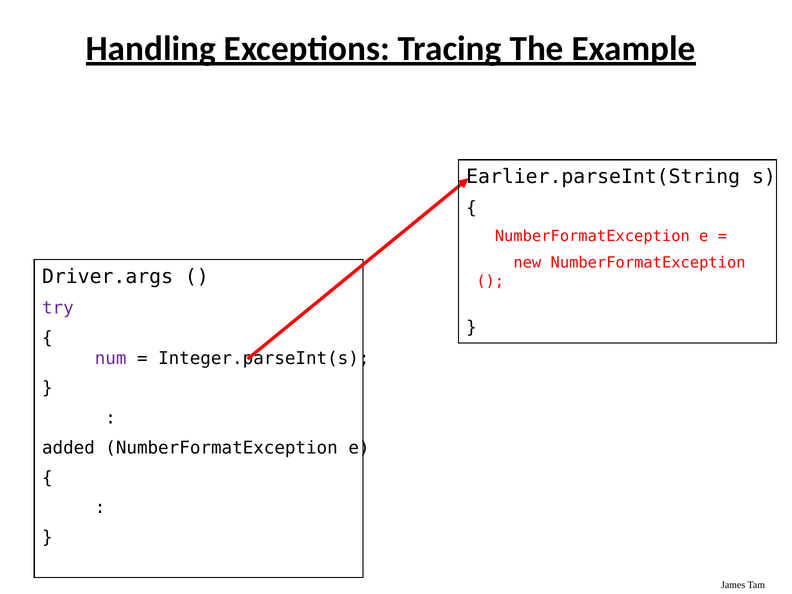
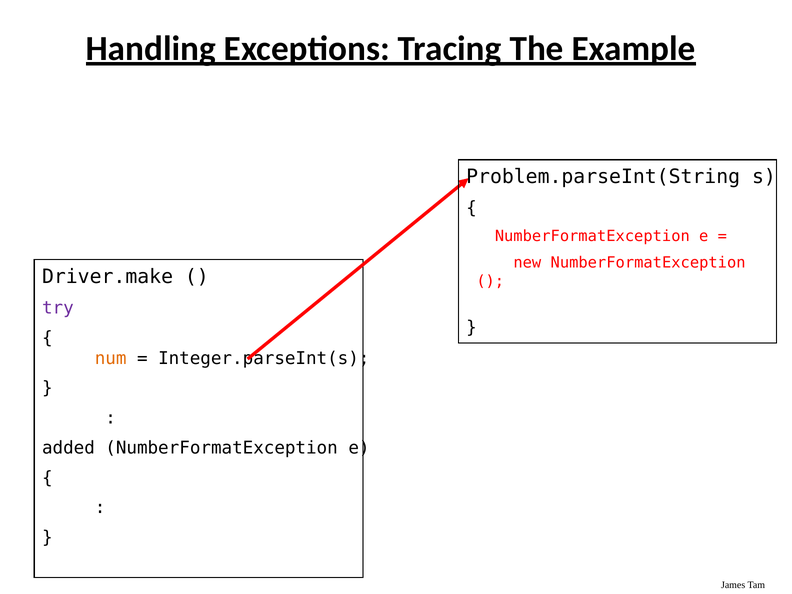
Earlier.parseInt(String: Earlier.parseInt(String -> Problem.parseInt(String (603, 177)
Driver.args: Driver.args -> Driver.make (108, 277)
num colour: purple -> orange (111, 358)
